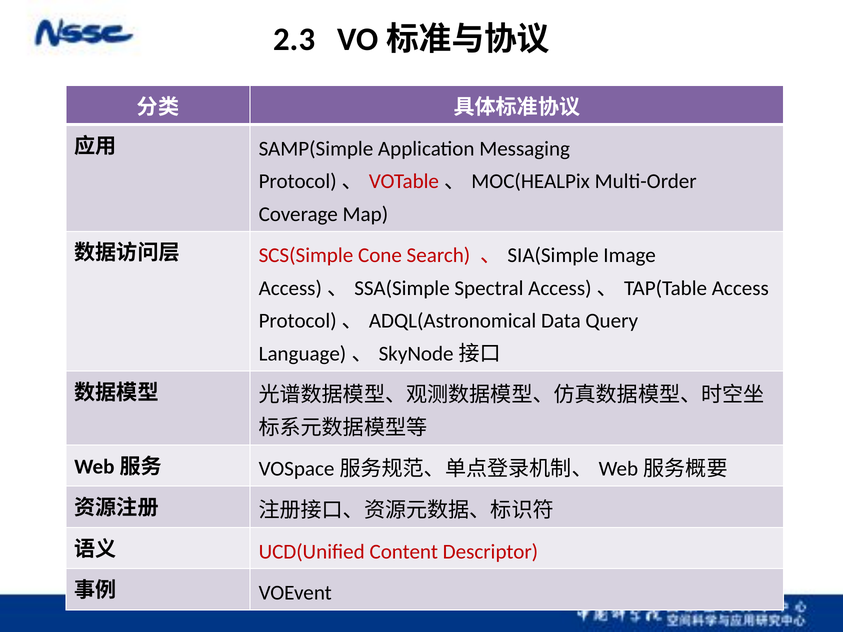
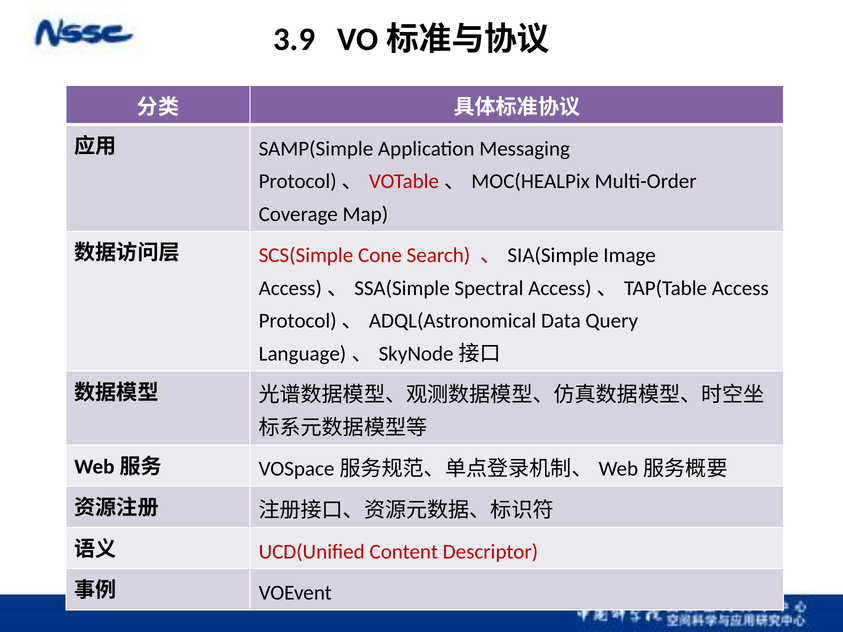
2.3: 2.3 -> 3.9 (294, 39)
